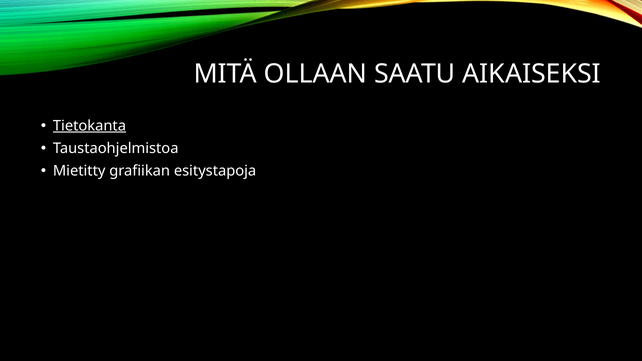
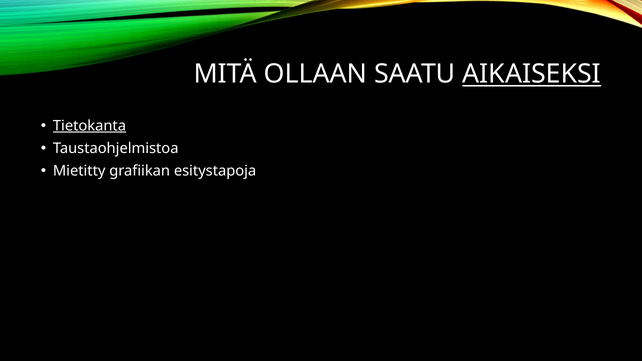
AIKAISEKSI underline: none -> present (532, 74)
